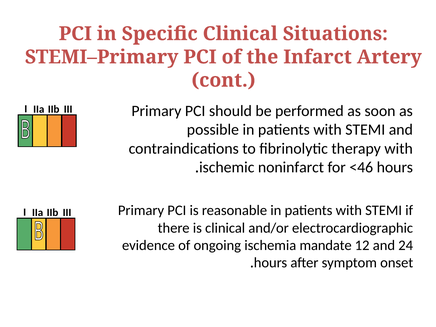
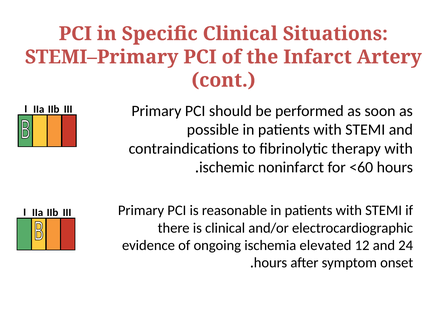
<46: <46 -> <60 (361, 167)
mandate: mandate -> elevated (325, 245)
